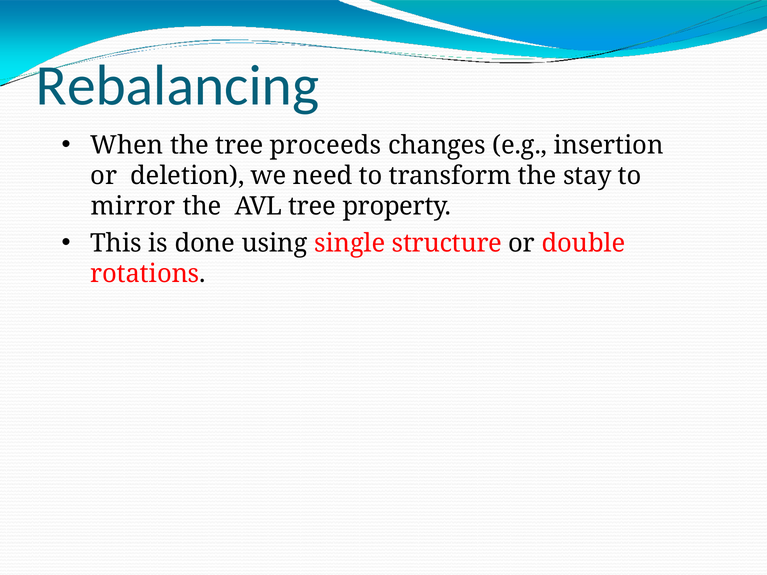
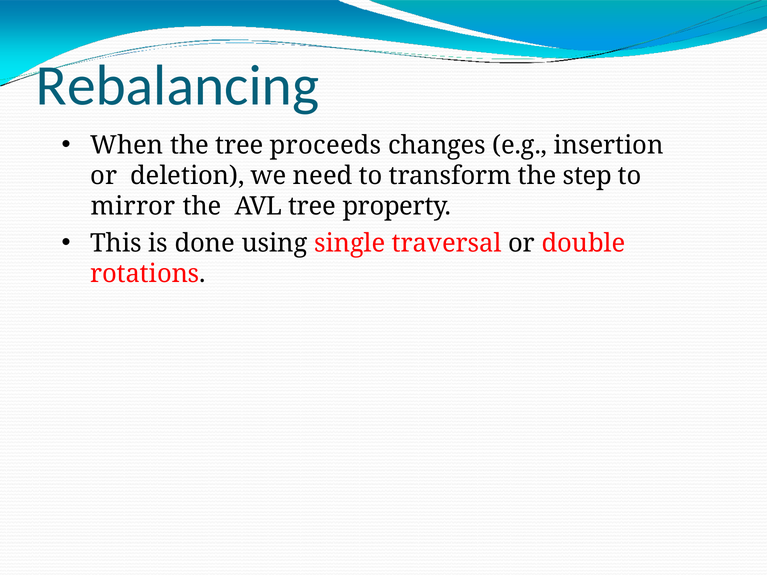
stay: stay -> step (587, 176)
structure: structure -> traversal (447, 243)
